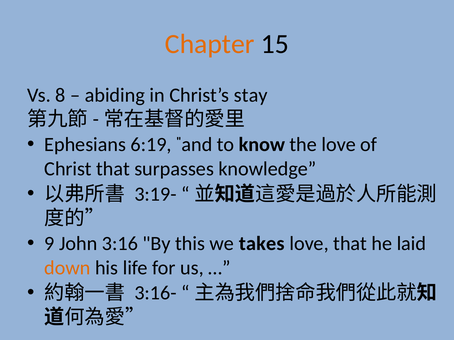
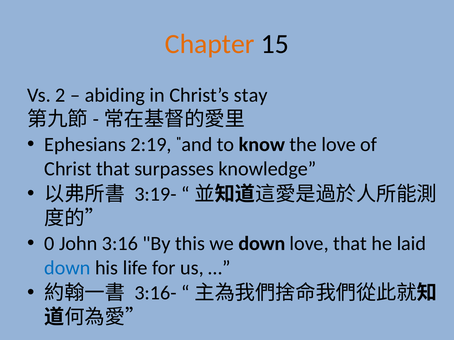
8: 8 -> 2 (60, 95)
6:19: 6:19 -> 2:19 (151, 145)
9: 9 -> 0 (49, 244)
we takes: takes -> down (262, 244)
down colour: orange -> blue (67, 268)
